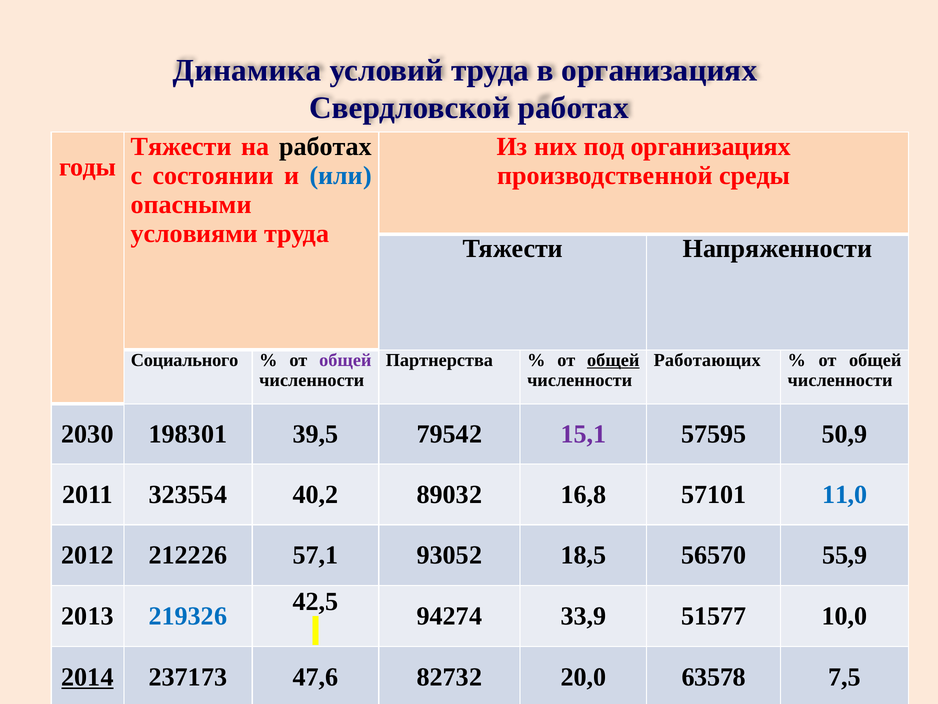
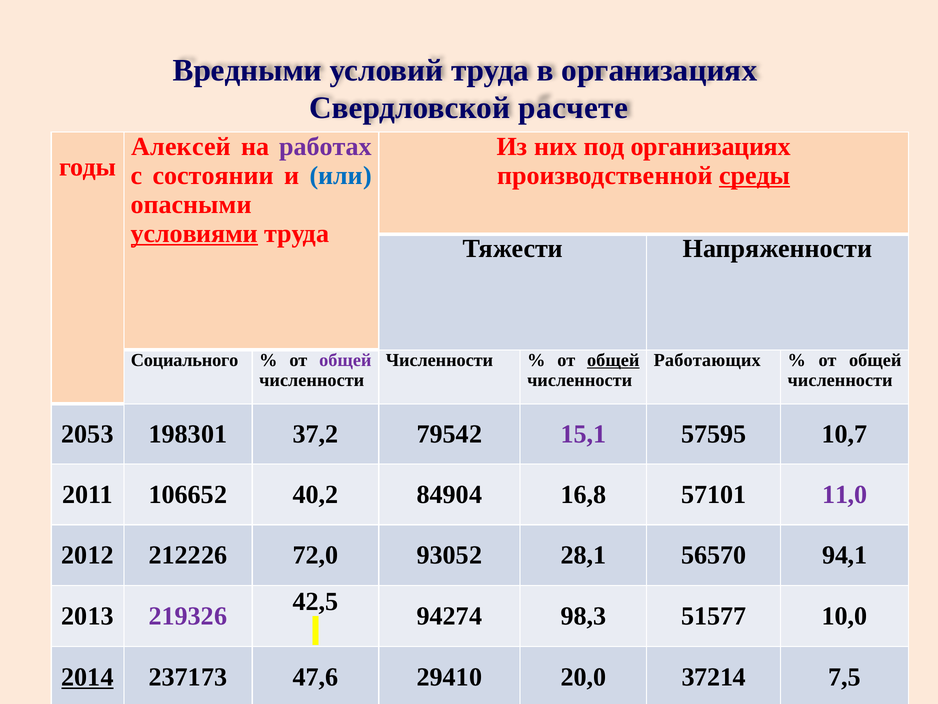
Динамика: Динамика -> Вредными (247, 70)
Свердловской работах: работах -> расчете (573, 108)
Тяжести: Тяжести -> Алексей (181, 147)
работах colour: black -> purple (325, 147)
среды underline: none -> present (755, 176)
условиями underline: none -> present (194, 233)
Партнерства: Партнерства -> Численности (439, 360)
2030: 2030 -> 2053 (88, 434)
39,5: 39,5 -> 37,2 (315, 434)
50,9: 50,9 -> 10,7 (845, 434)
323554: 323554 -> 106652 (188, 494)
89032: 89032 -> 84904 (449, 494)
11,0 colour: blue -> purple (845, 494)
57,1: 57,1 -> 72,0 (315, 555)
18,5: 18,5 -> 28,1 (583, 555)
55,9: 55,9 -> 94,1 (845, 555)
219326 colour: blue -> purple (188, 616)
33,9: 33,9 -> 98,3 (583, 616)
82732: 82732 -> 29410 (449, 676)
63578: 63578 -> 37214 (714, 676)
